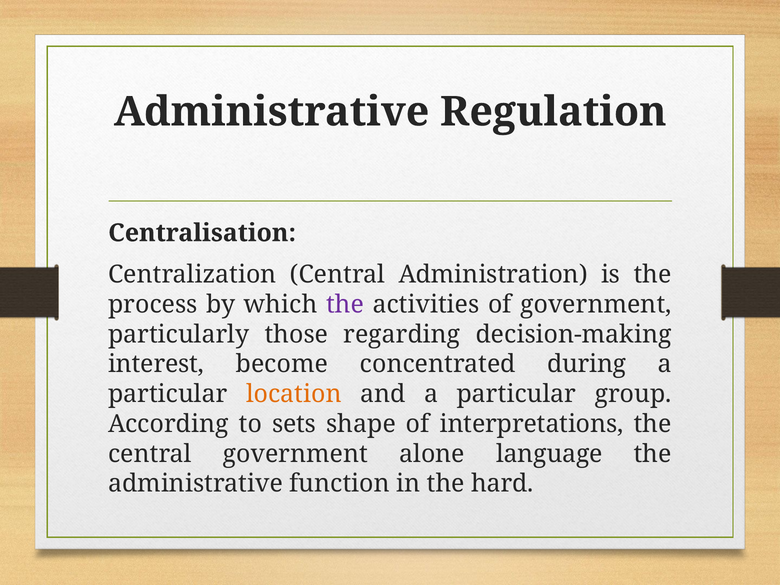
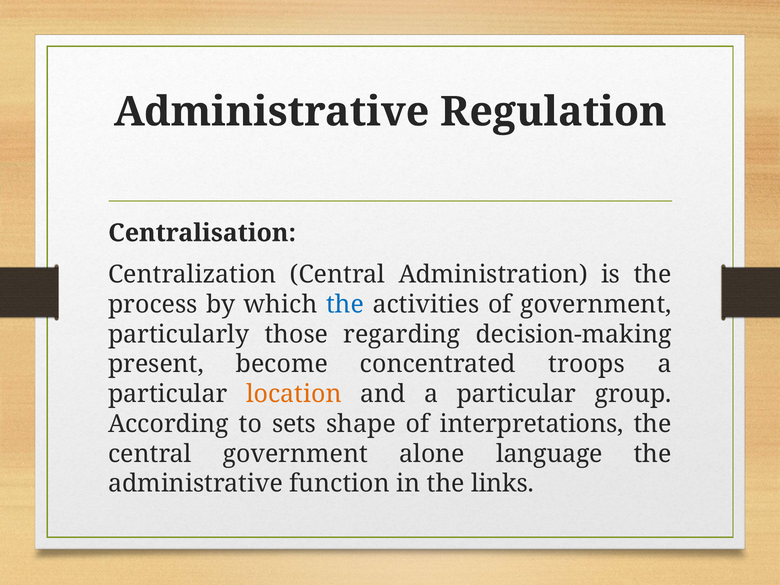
the colour: purple -> blue (345, 304)
interest: interest -> present (156, 364)
during: during -> troops (587, 364)
hard: hard -> links (502, 484)
